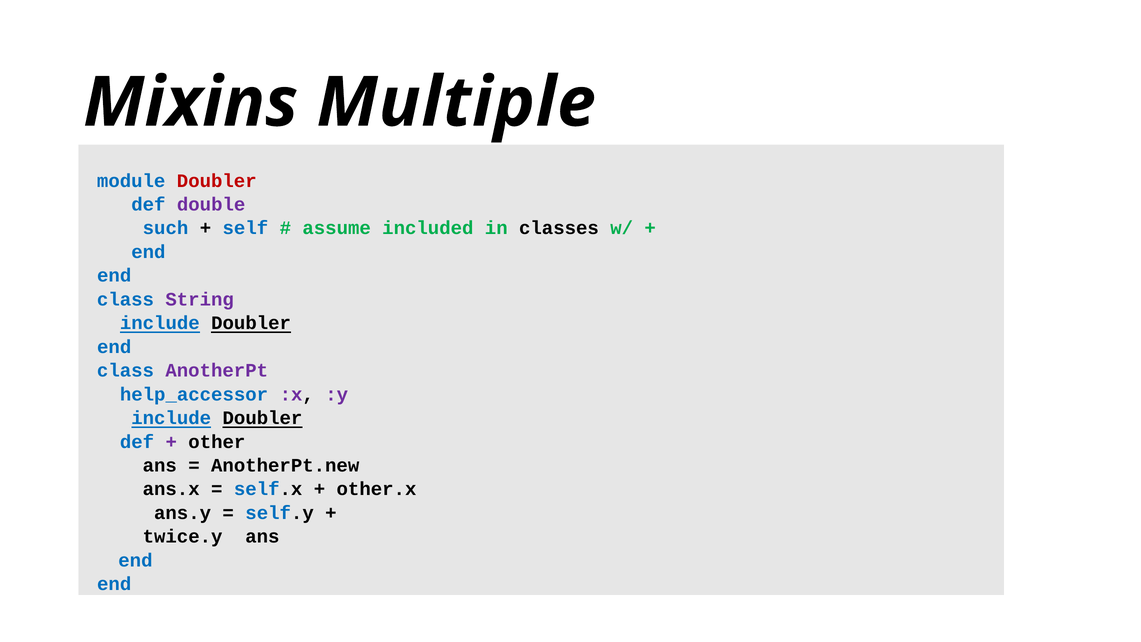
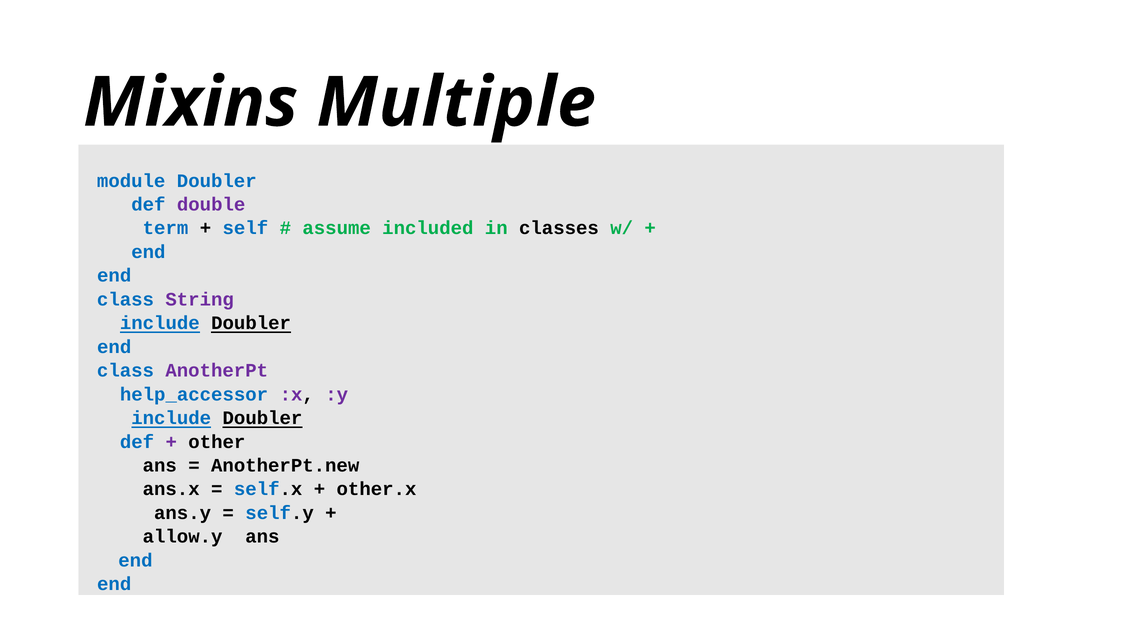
Doubler colour: red -> blue (217, 181)
such: such -> term (166, 228)
twice.y: twice.y -> allow.y (183, 537)
